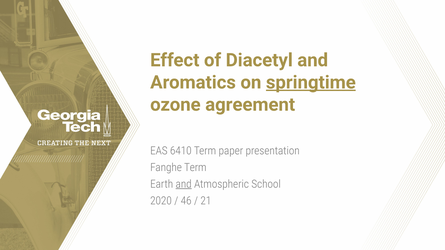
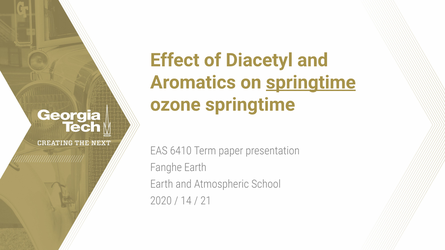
ozone agreement: agreement -> springtime (250, 105)
Fanghe Term: Term -> Earth (195, 168)
and underline: present -> none (184, 184)
46: 46 -> 14 (186, 201)
